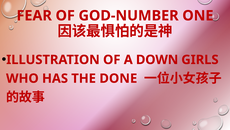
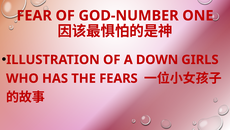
DONE: DONE -> FEARS (118, 78)
